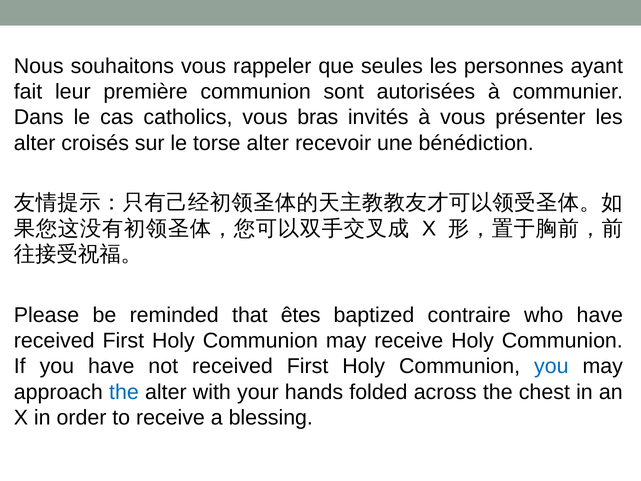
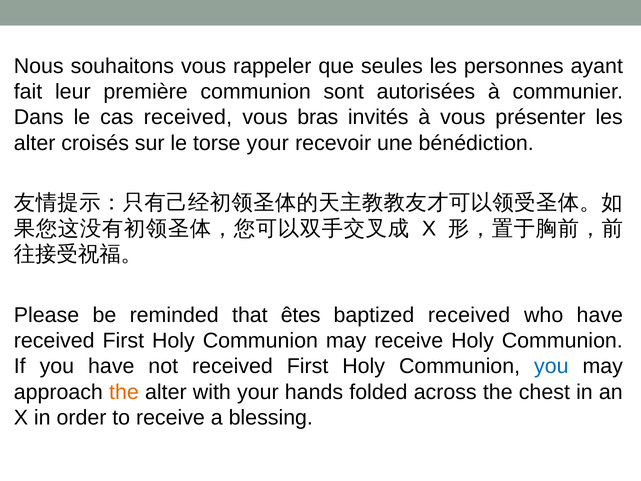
cas catholics: catholics -> received (188, 117)
torse alter: alter -> your (268, 143)
baptized contraire: contraire -> received (469, 315)
the colour: blue -> orange (124, 392)
